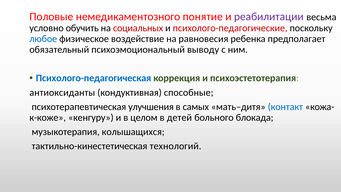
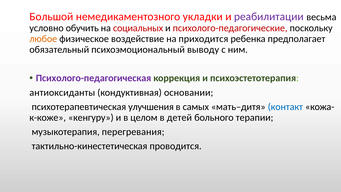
Половые: Половые -> Большой (51, 16)
понятие: понятие -> укладки (203, 16)
любое colour: blue -> orange (43, 39)
равновесия: равновесия -> приходится (203, 39)
Психолого-педагогическая colour: blue -> purple (93, 78)
способные: способные -> основании (189, 92)
блокада: блокада -> терапии (255, 117)
колышащихся: колышащихся -> перегревания (133, 132)
технологий: технологий -> проводится (176, 146)
